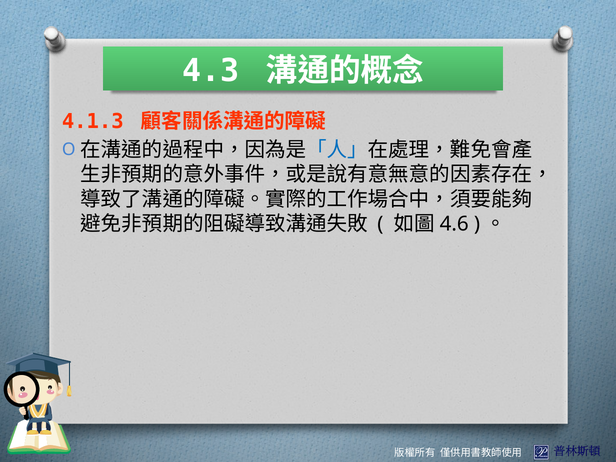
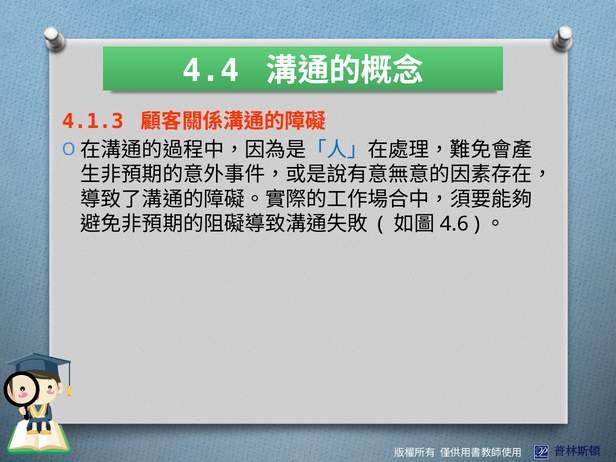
4.3: 4.3 -> 4.4 (211, 71)
